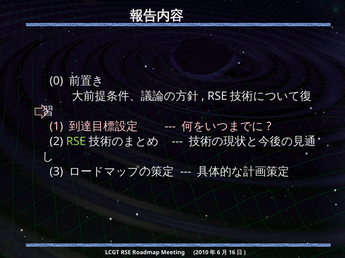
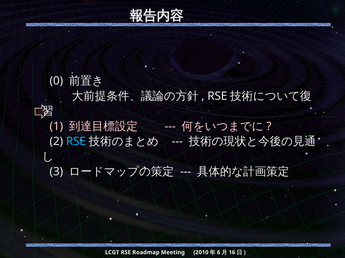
RSE colour: light green -> light blue (76, 142)
